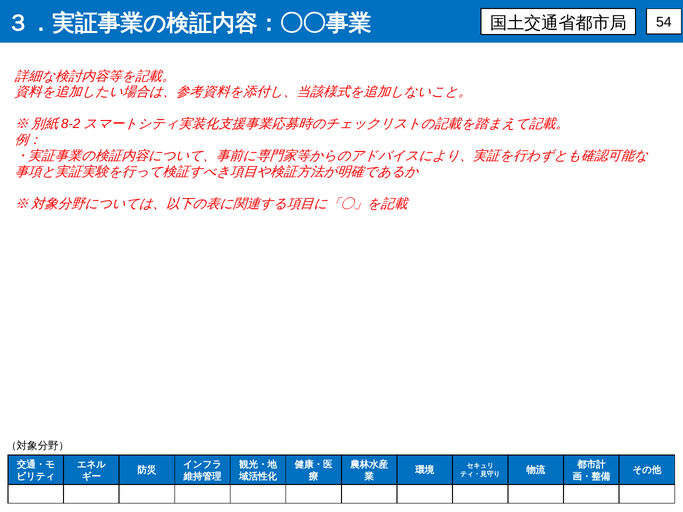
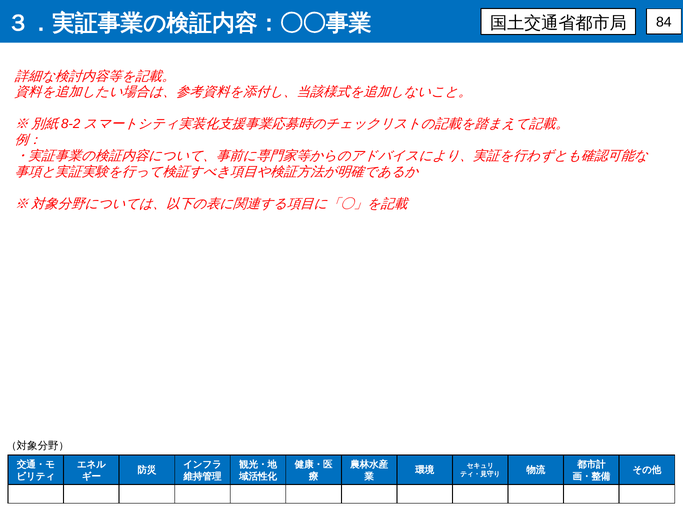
54: 54 -> 84 (664, 22)
